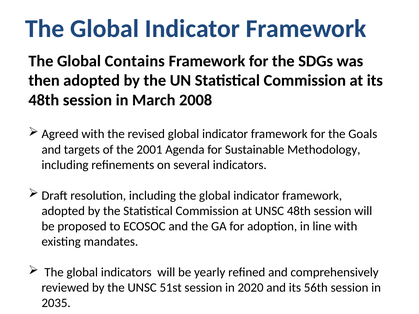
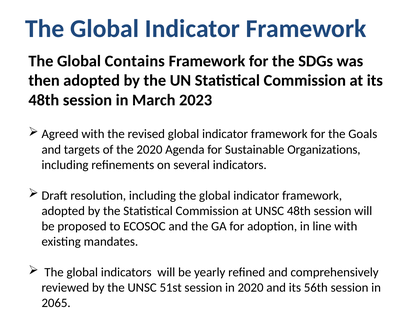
2008: 2008 -> 2023 (196, 100)
the 2001: 2001 -> 2020 (149, 150)
Methodology: Methodology -> Organizations (324, 150)
2035: 2035 -> 2065 (56, 303)
